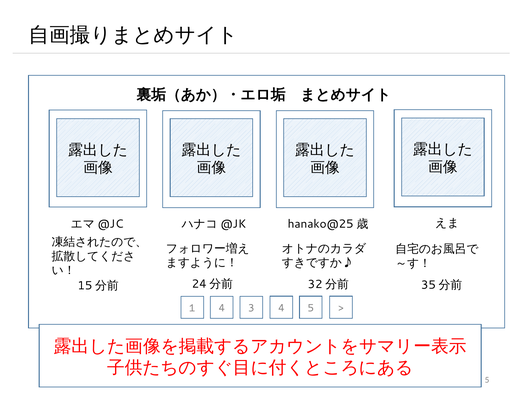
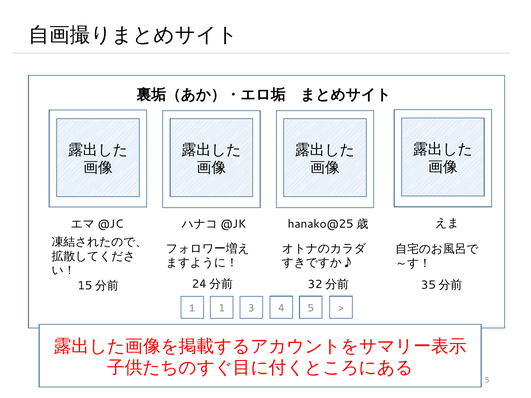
１ 4: 4 -> 1 (222, 308)
